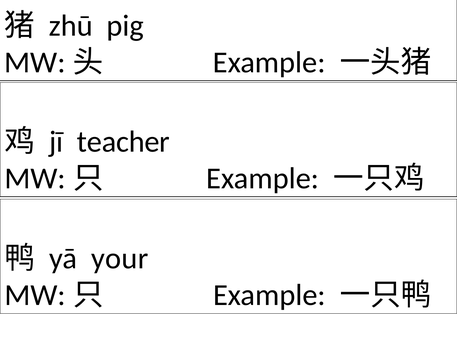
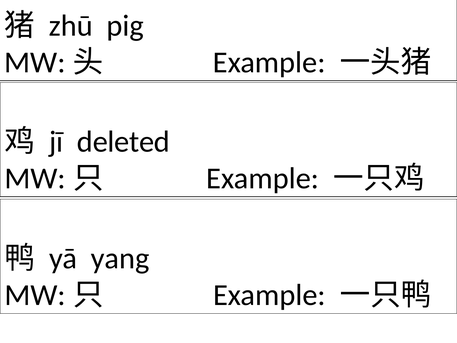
teacher: teacher -> deleted (123, 142)
your: your -> yang (120, 258)
